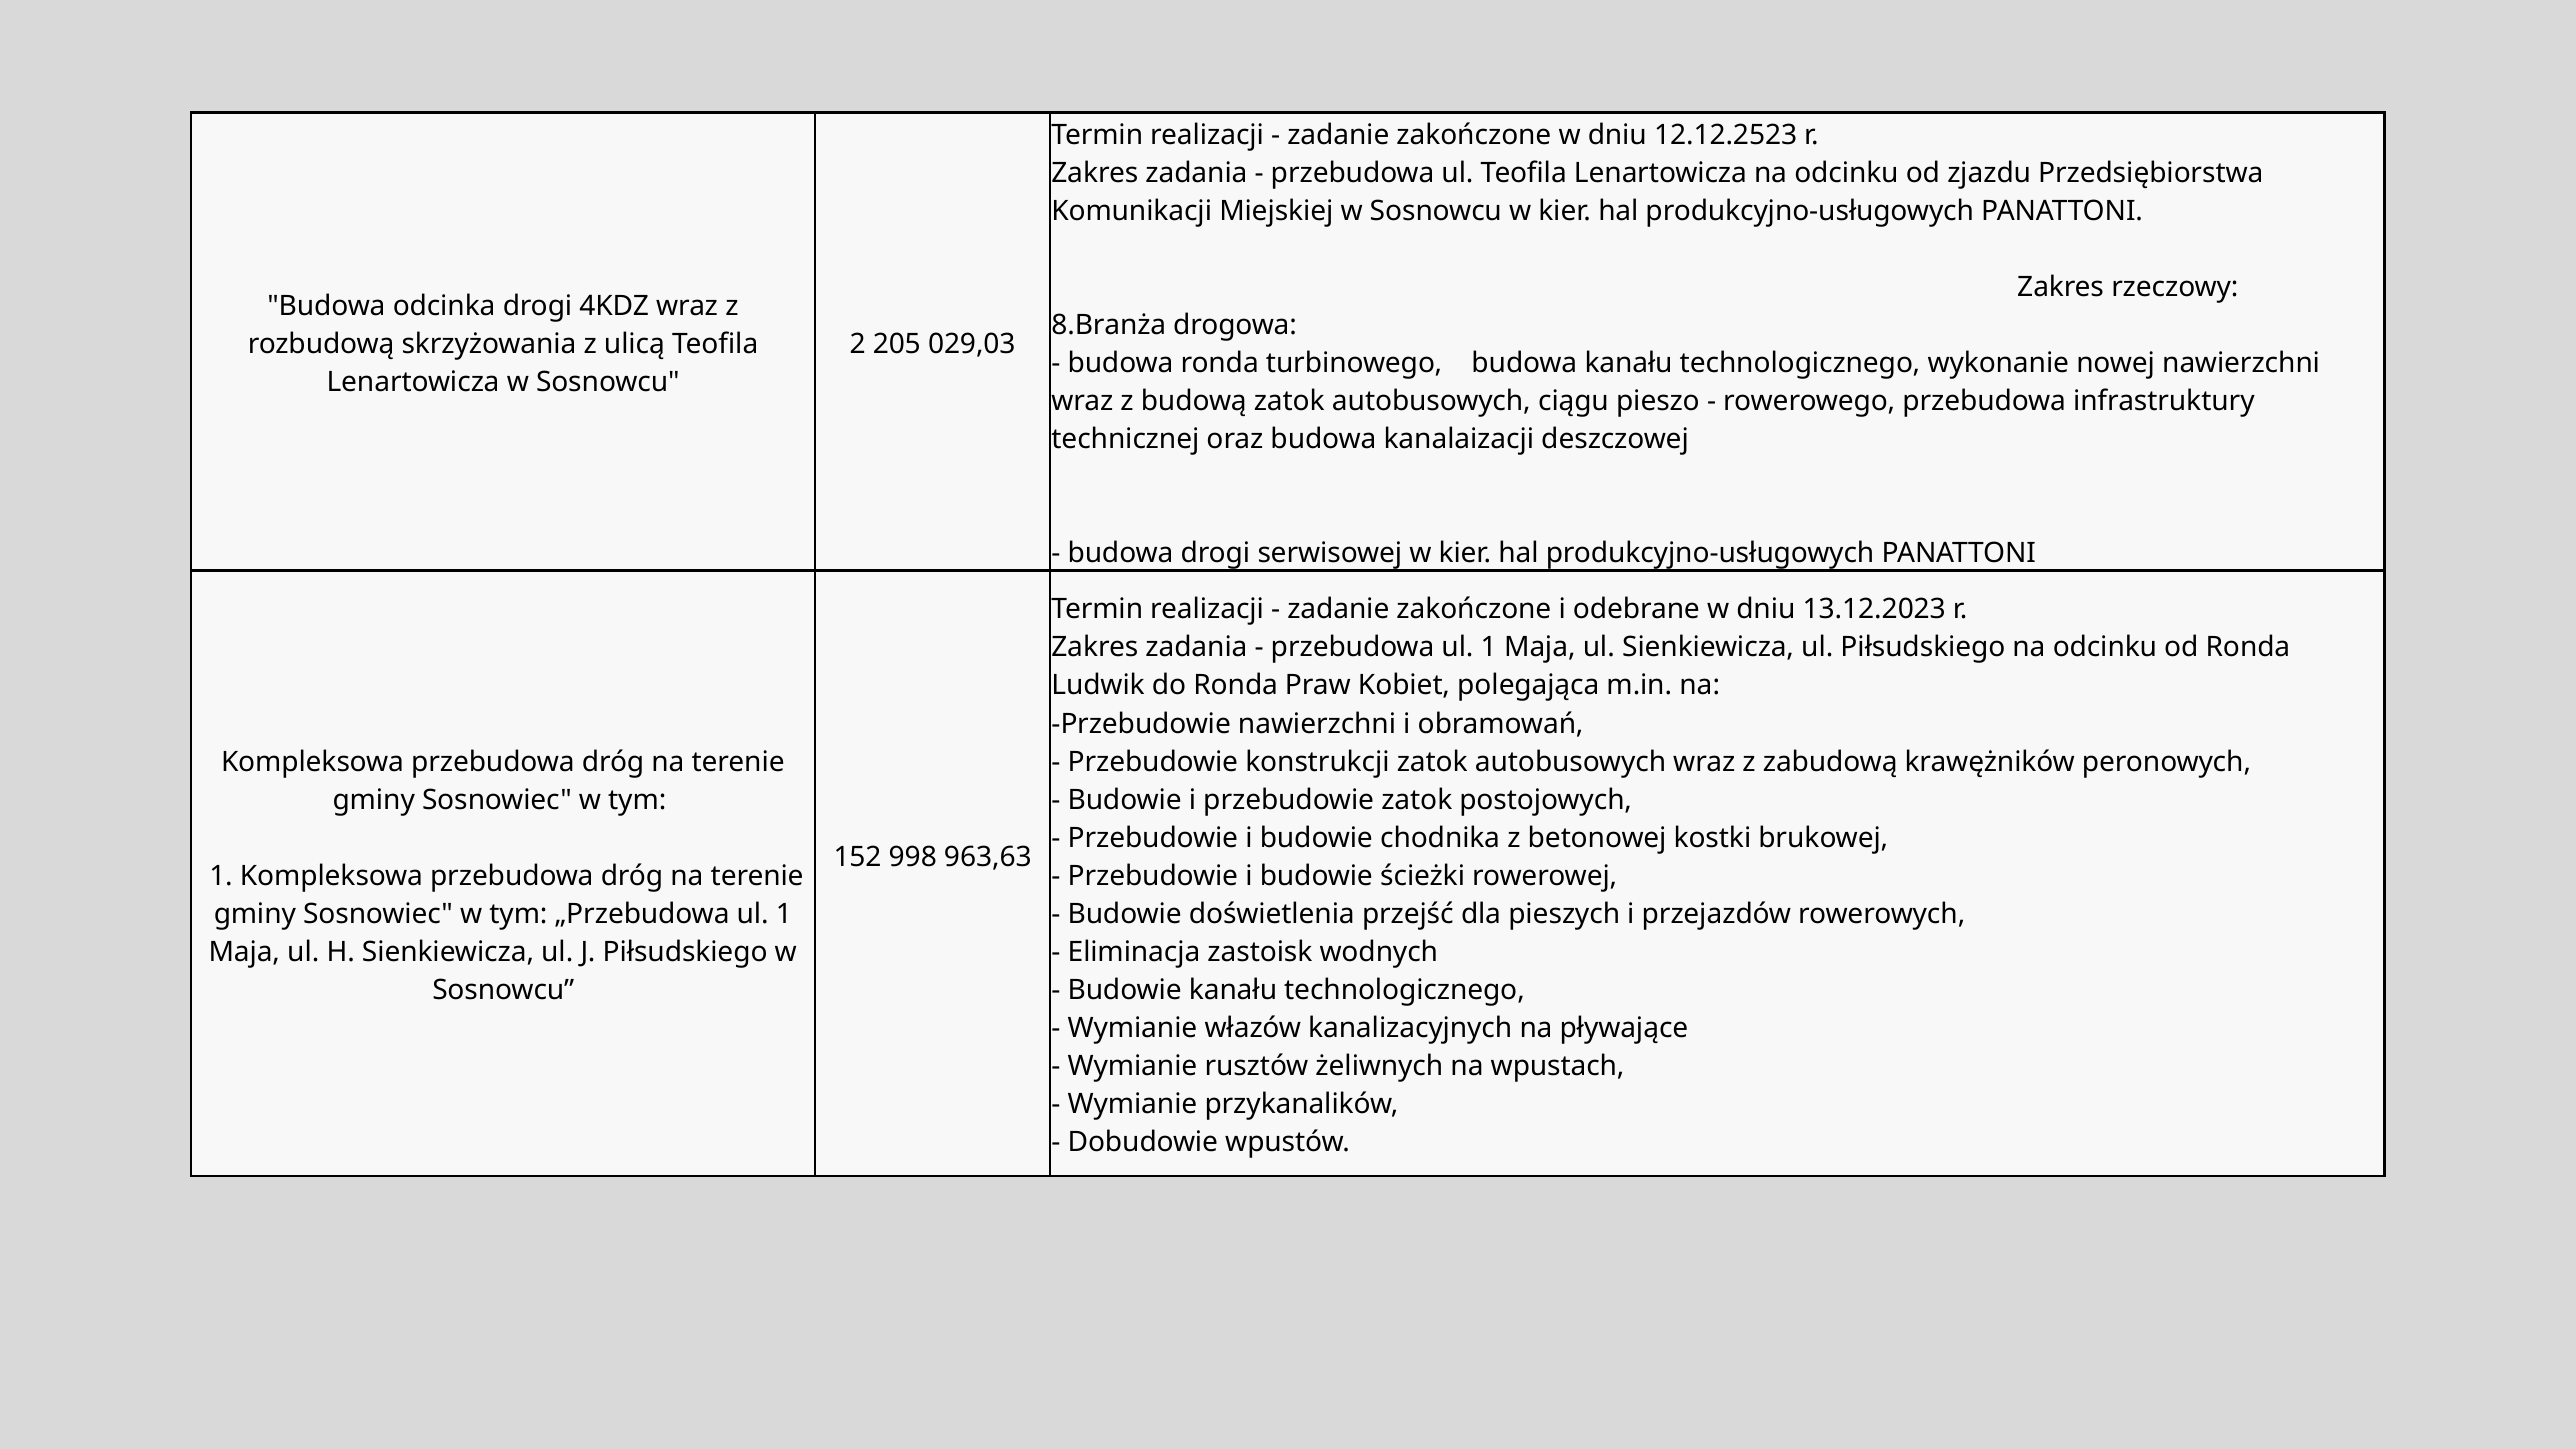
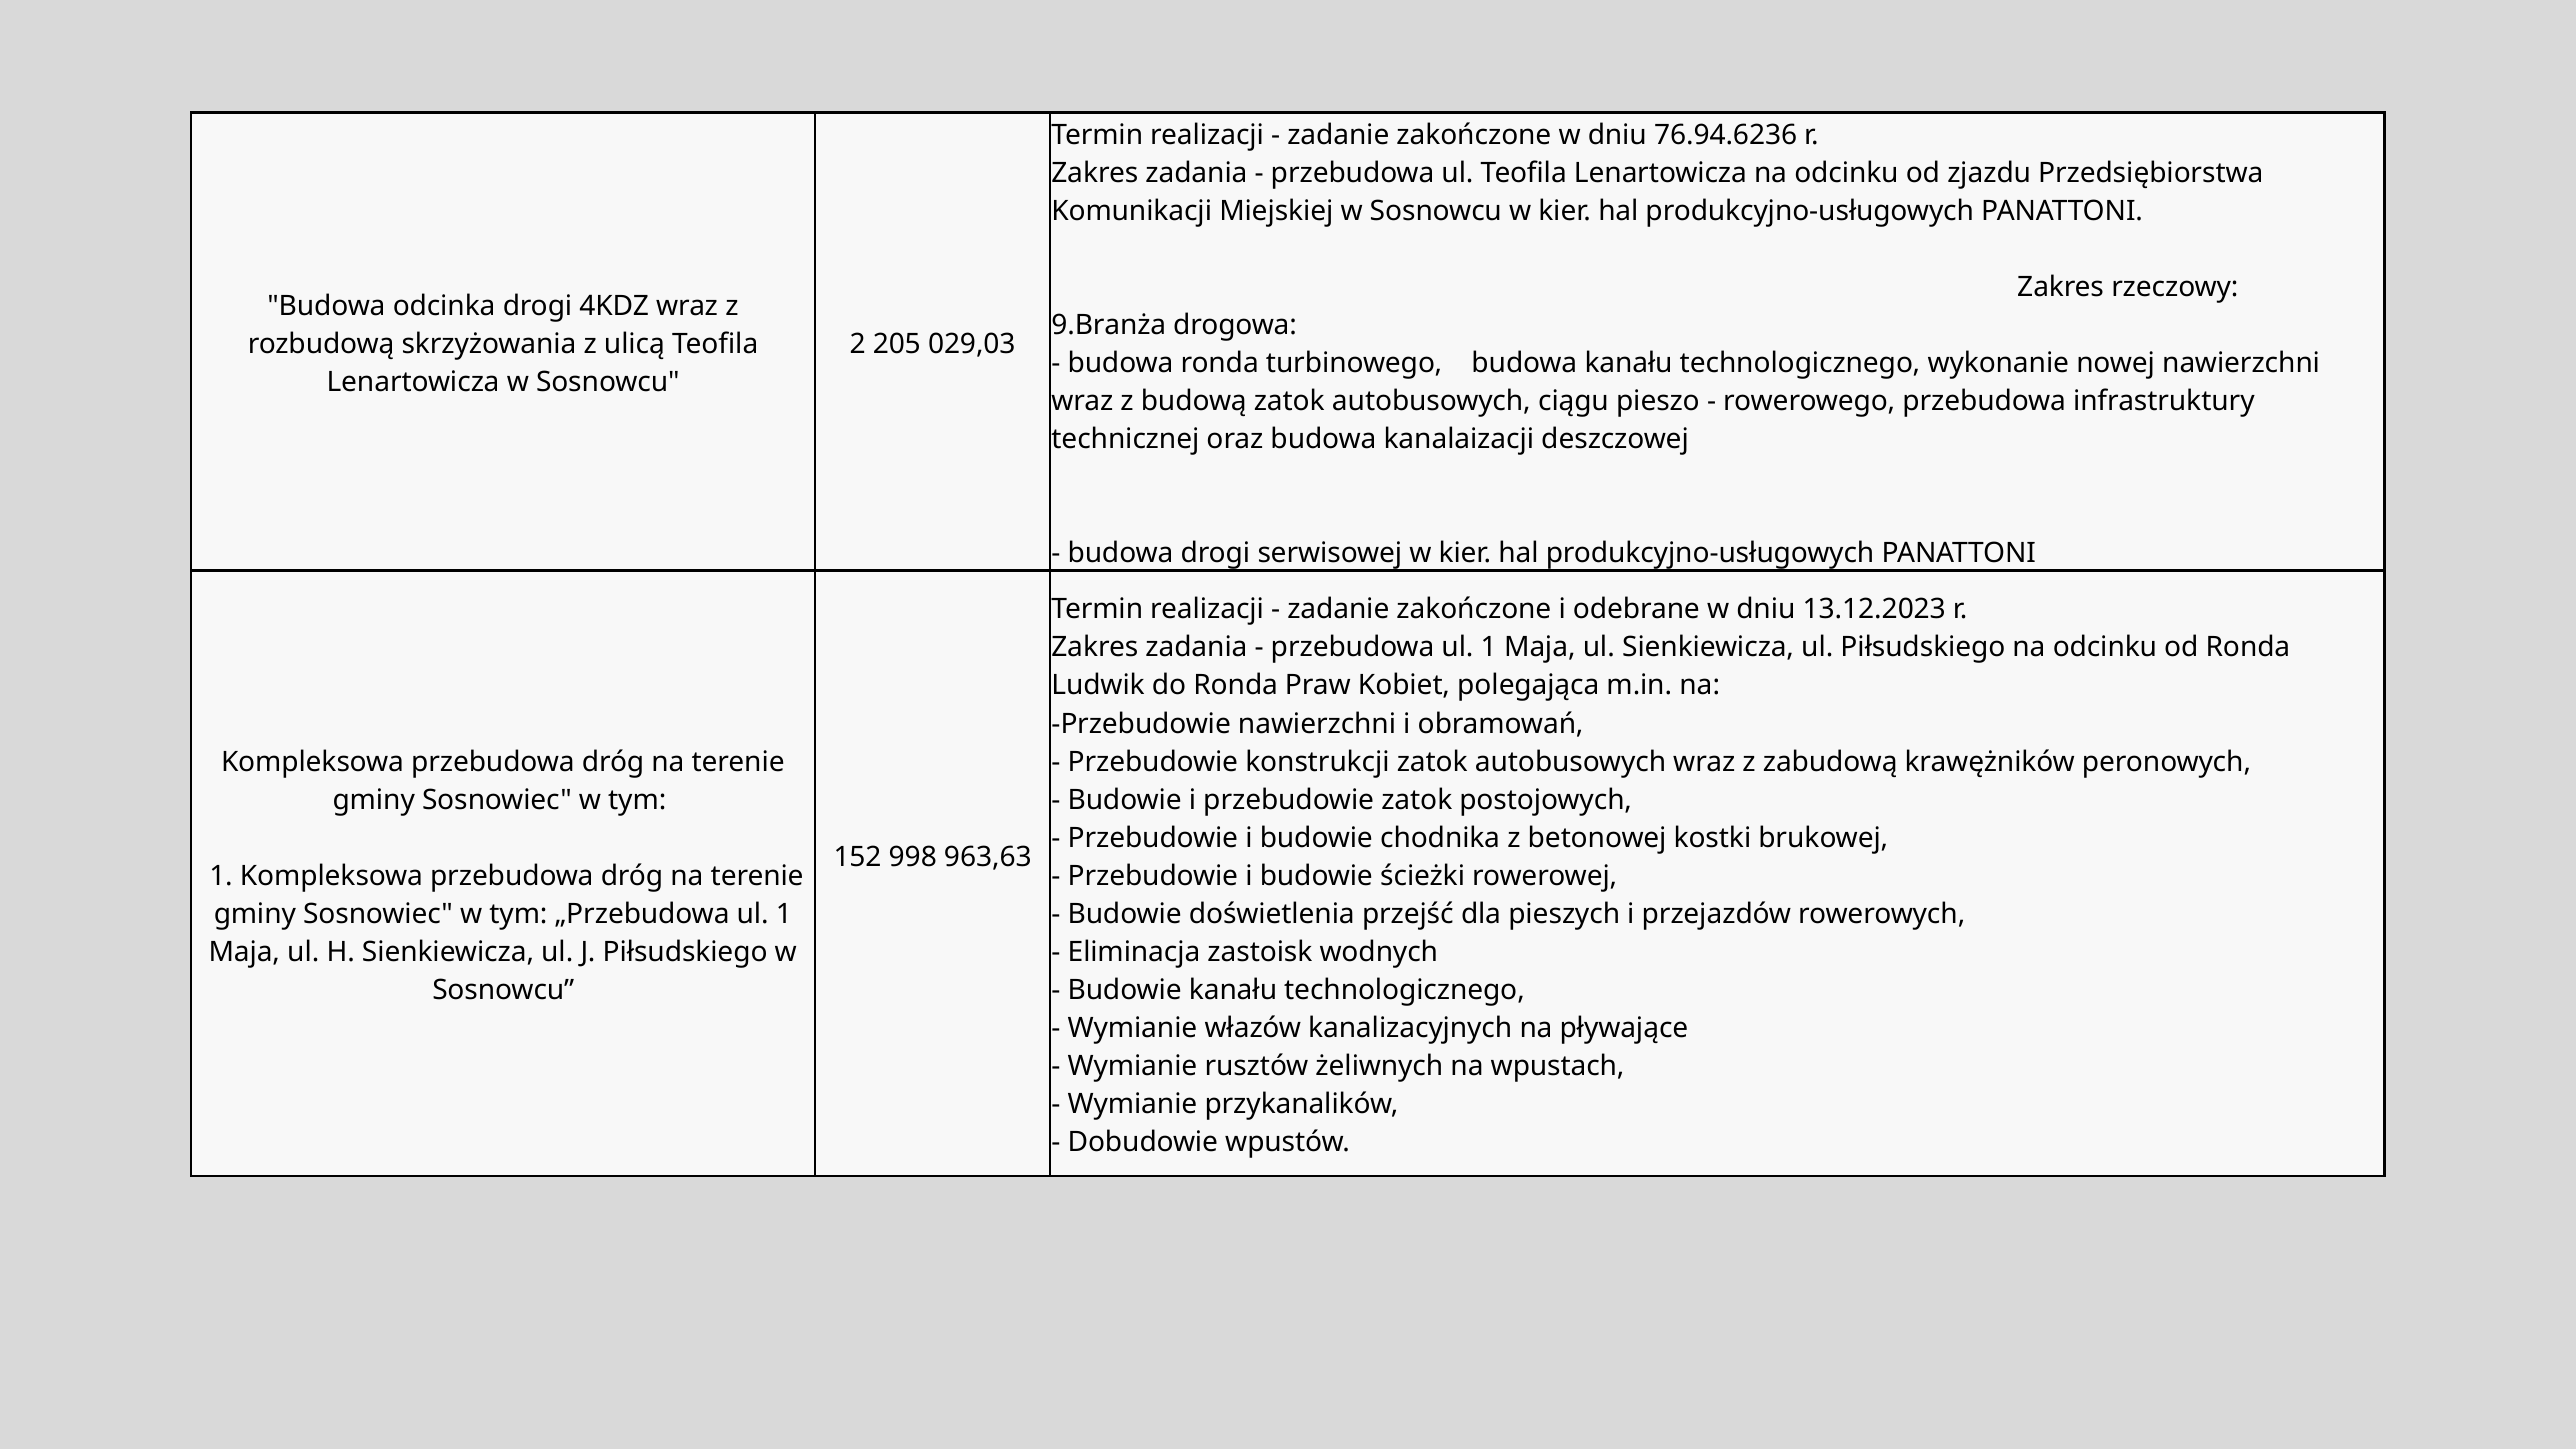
12.12.2523: 12.12.2523 -> 76.94.6236 (1726, 135)
8.Branża: 8.Branża -> 9.Branża (1109, 325)
